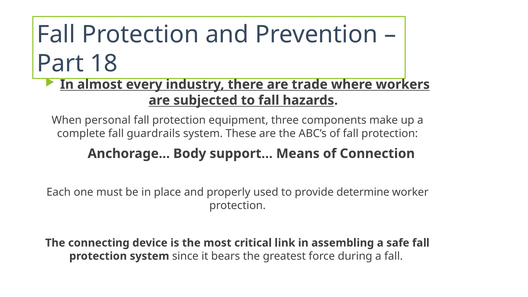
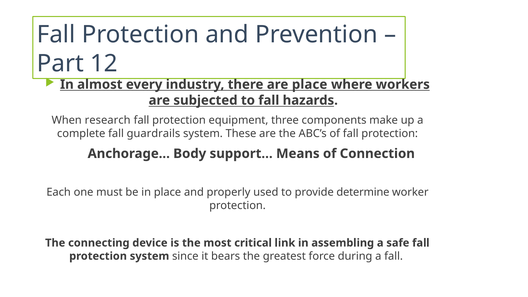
18: 18 -> 12 (104, 64)
are trade: trade -> place (310, 84)
personal: personal -> research (108, 120)
